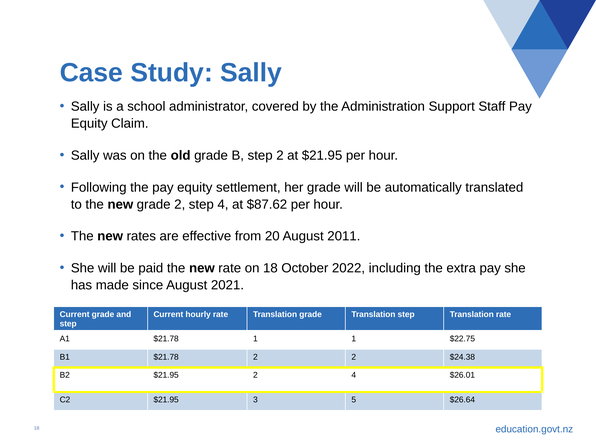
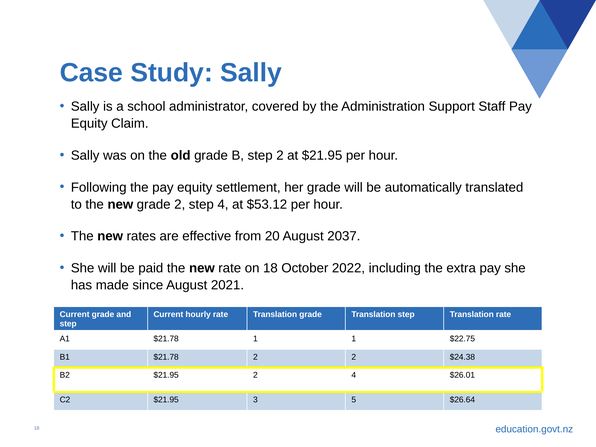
$87.62: $87.62 -> $53.12 (267, 204)
2011: 2011 -> 2037 (344, 236)
